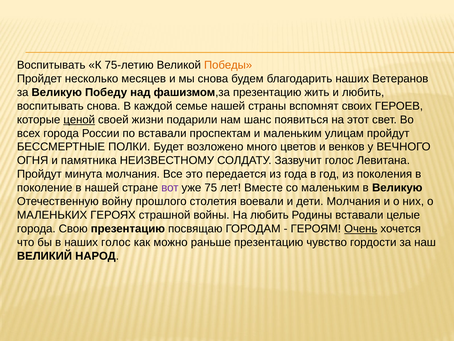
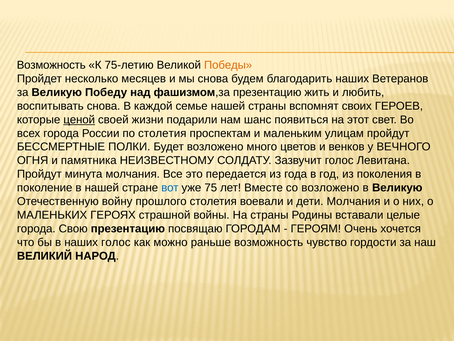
Воспитывать: Воспитывать -> Возможность (51, 65)
по вставали: вставали -> столетия (162, 133)
вот colour: purple -> blue (170, 188)
со маленьким: маленьким -> возложено (330, 188)
На любить: любить -> страны (269, 215)
Очень underline: present -> none (361, 228)
раньше презентацию: презентацию -> возможность (269, 242)
